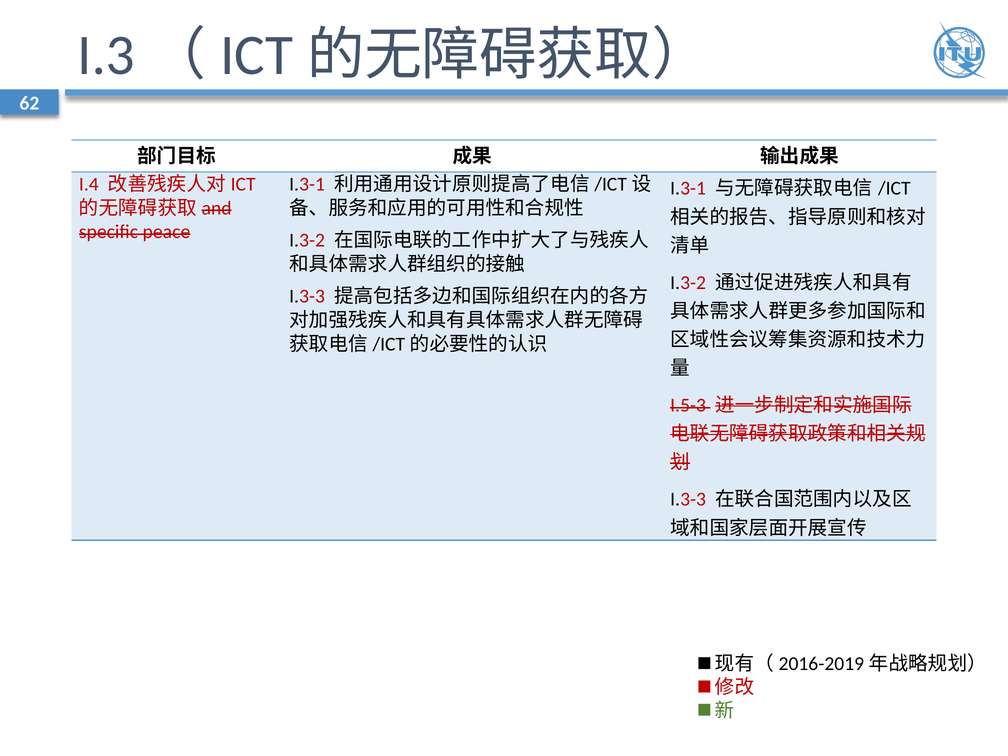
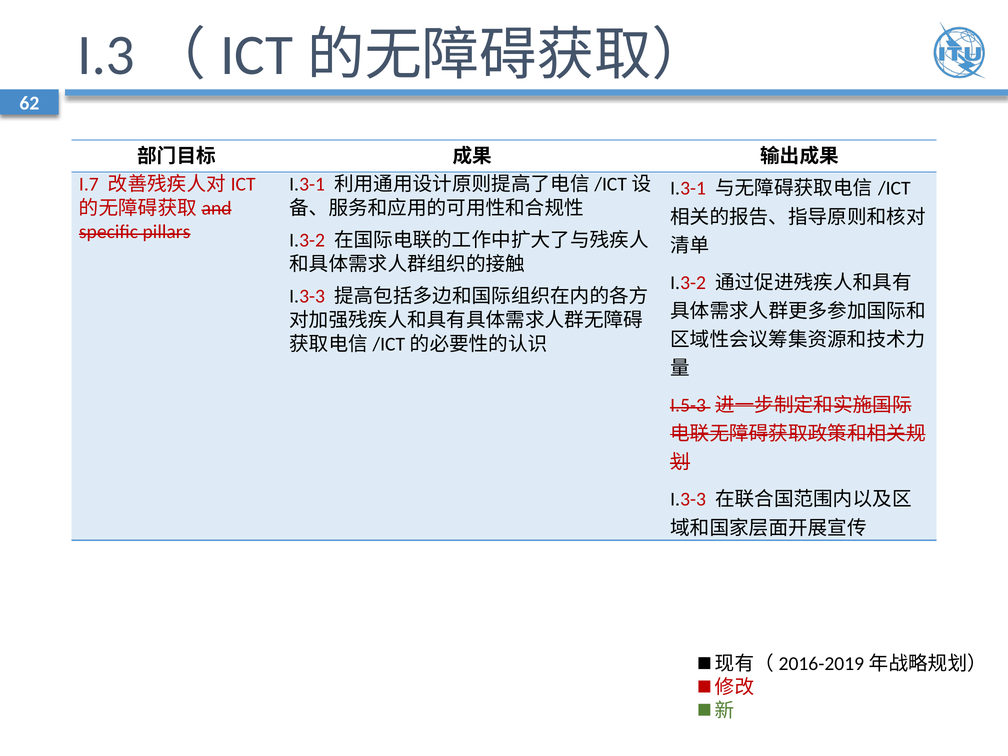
I.4: I.4 -> I.7 (89, 184)
peace: peace -> pillars (166, 232)
